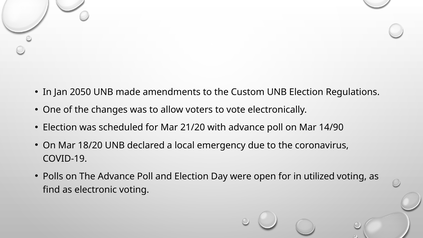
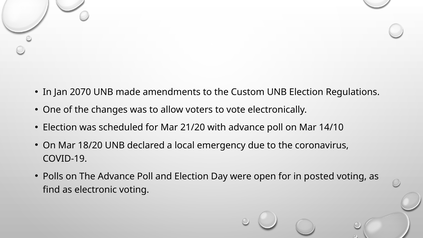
2050: 2050 -> 2070 (80, 92)
14/90: 14/90 -> 14/10 (331, 128)
utilized: utilized -> posted (319, 176)
